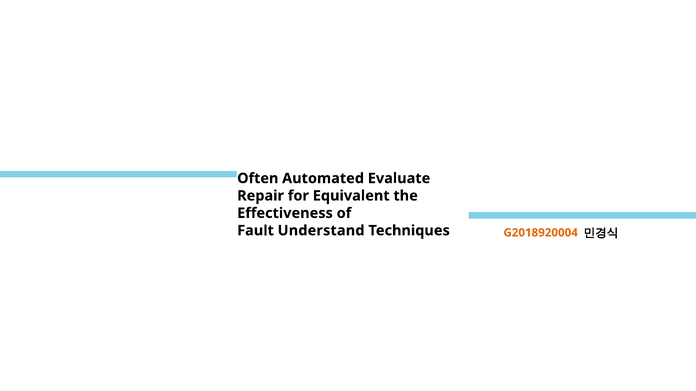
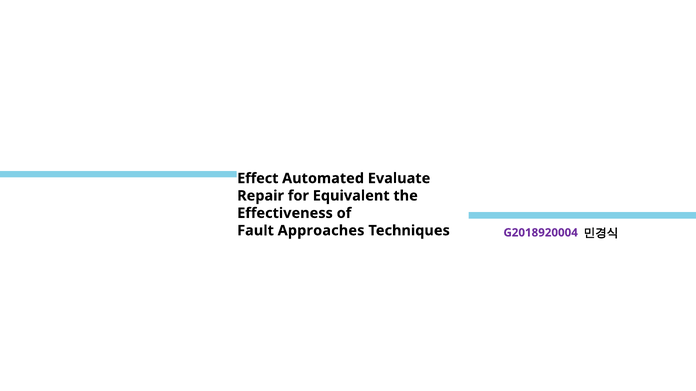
Often: Often -> Effect (258, 179)
Understand: Understand -> Approaches (321, 231)
G2018920004 colour: orange -> purple (541, 233)
